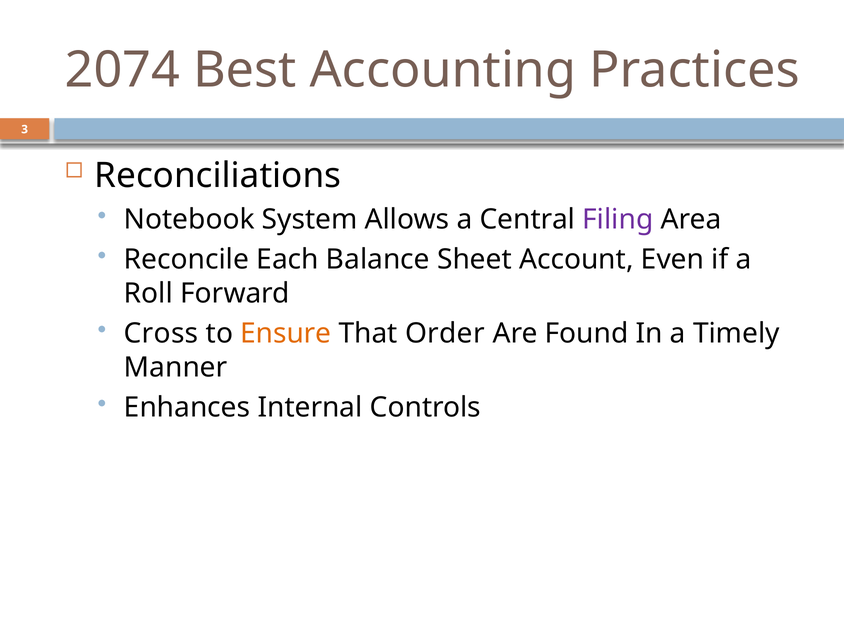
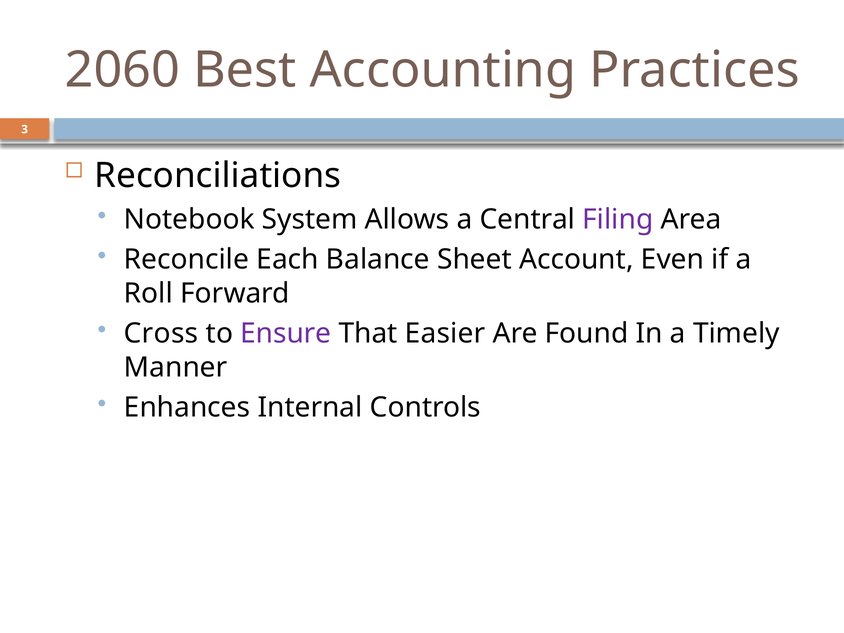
2074: 2074 -> 2060 (122, 70)
Ensure colour: orange -> purple (286, 334)
Order: Order -> Easier (445, 334)
